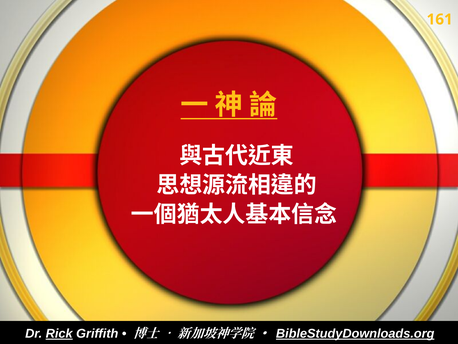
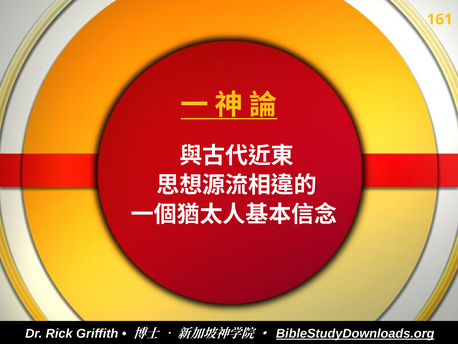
Rick underline: present -> none (59, 333)
